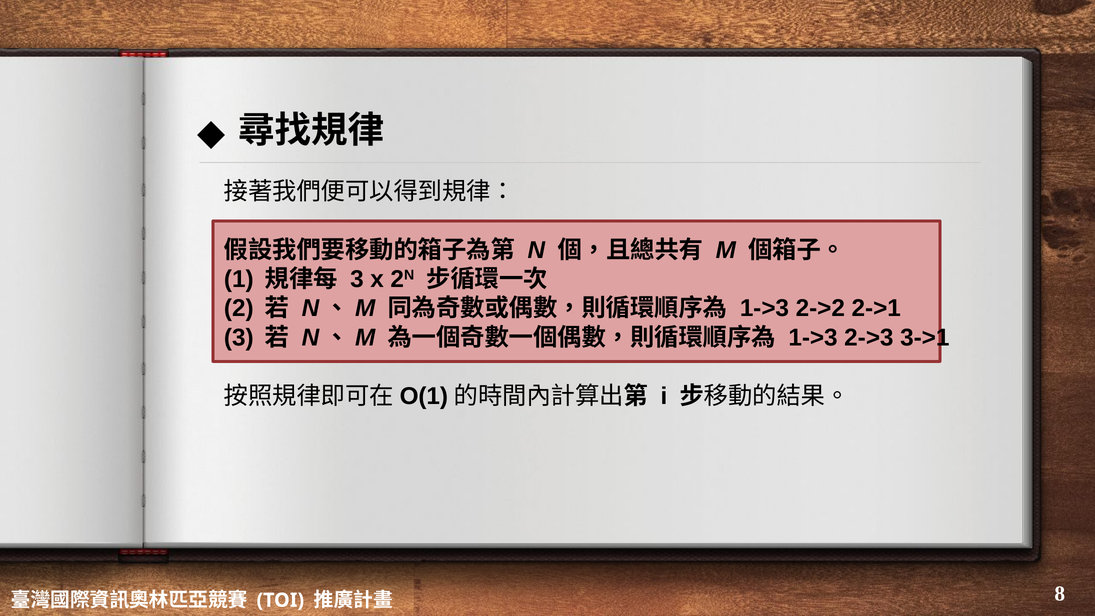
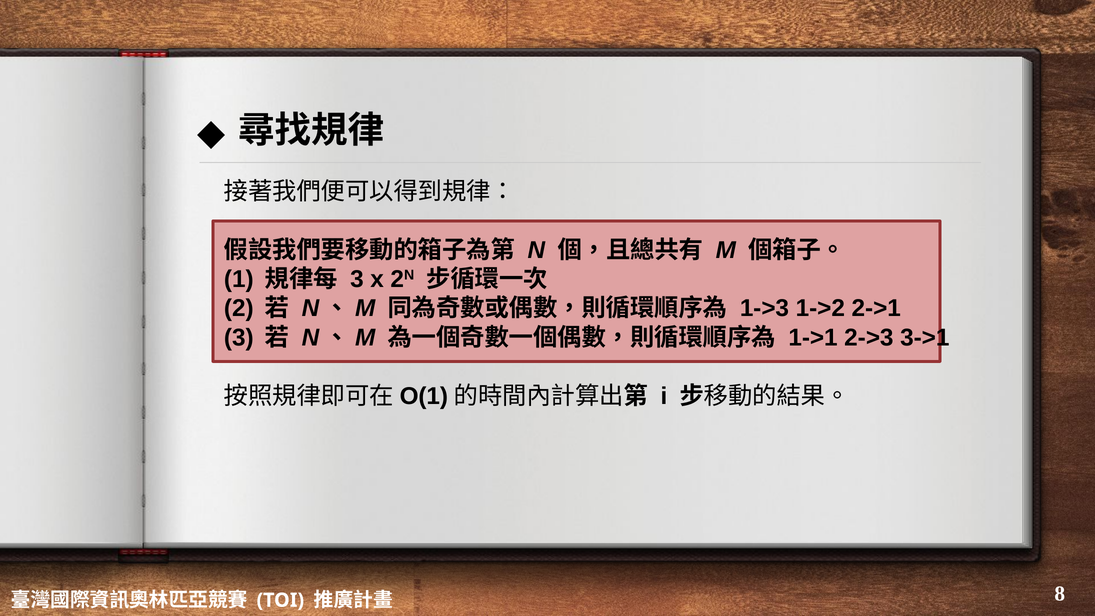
2->2: 2->2 -> 1->2 (820, 308)
1->3: 1->3 -> 1->1 (813, 338)
